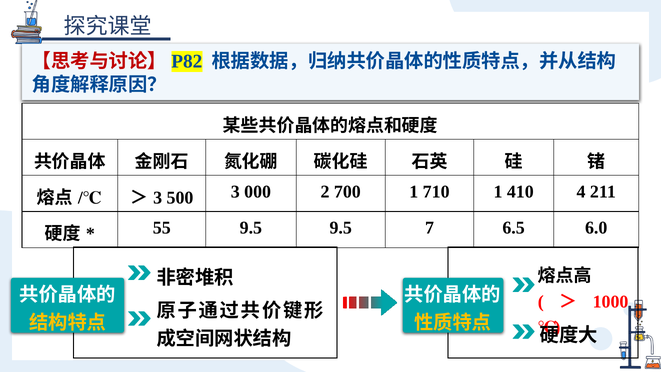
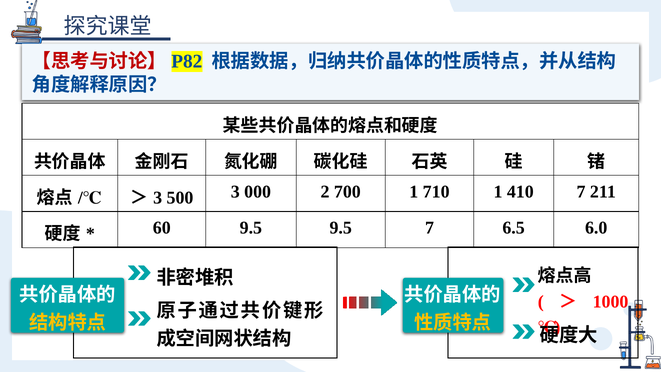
410 4: 4 -> 7 (581, 192)
55: 55 -> 60 (162, 228)
